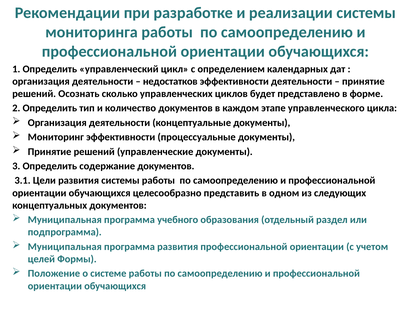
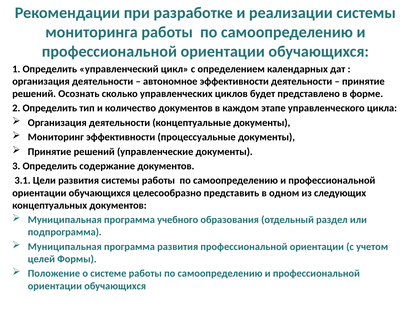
недостатков: недостатков -> автономное (170, 81)
